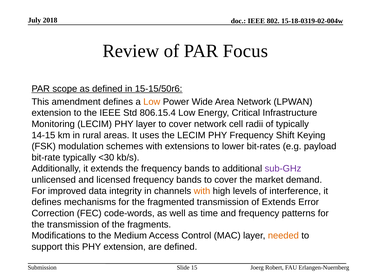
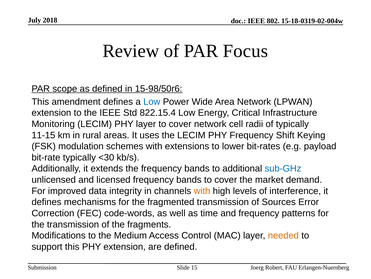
15-15/50r6: 15-15/50r6 -> 15-98/50r6 (159, 88)
Low colour: orange -> blue (152, 101)
806.15.4: 806.15.4 -> 822.15.4 (158, 113)
14-15: 14-15 -> 11-15 (43, 135)
sub-GHz colour: purple -> blue (283, 168)
of Extends: Extends -> Sources (279, 202)
